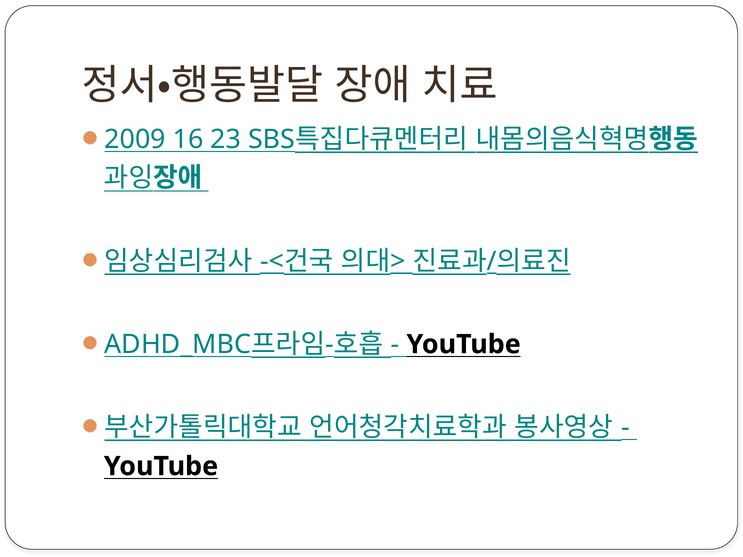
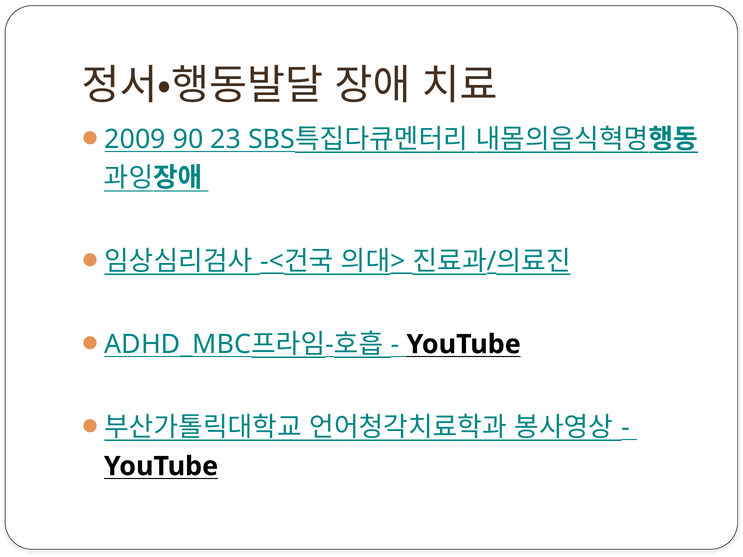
16: 16 -> 90 (188, 139)
